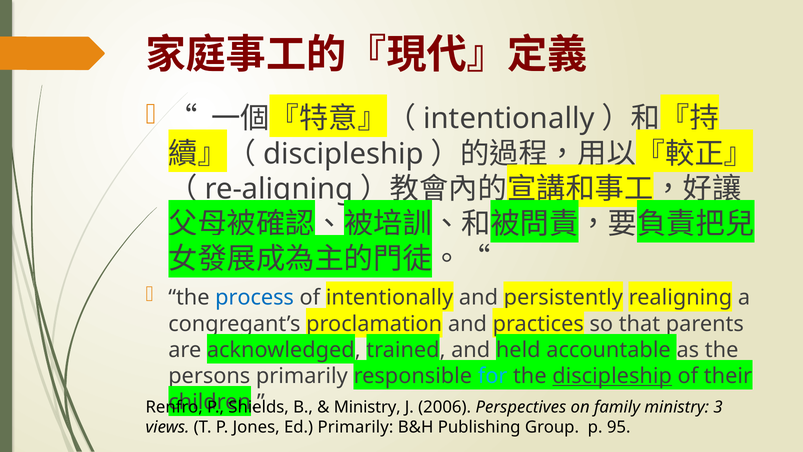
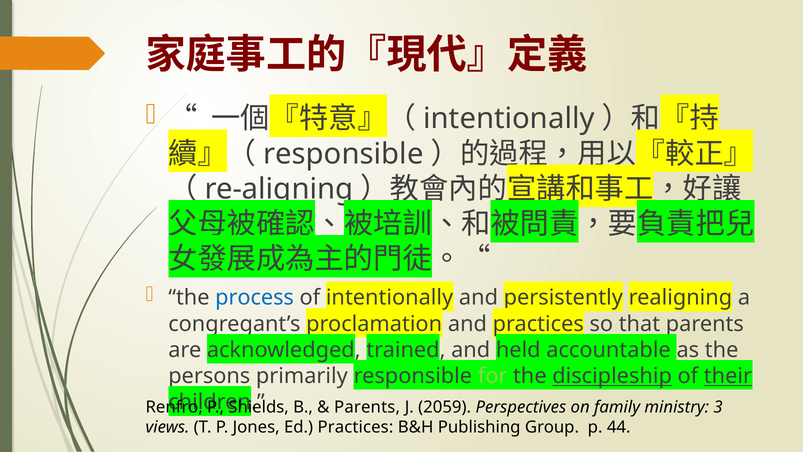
discipleship: discipleship -> responsible (343, 154)
for colour: light blue -> light green (493, 376)
their underline: none -> present (728, 376)
Ministry: Ministry -> Parents (367, 407)
2006: 2006 -> 2059 (445, 407)
Ed Primarily: Primarily -> Practices (355, 427)
95: 95 -> 44 (619, 427)
